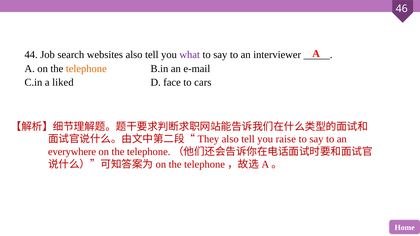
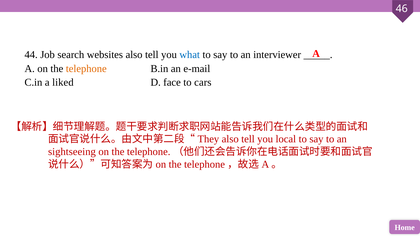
what colour: purple -> blue (190, 55)
raise: raise -> local (286, 139)
everywhere: everywhere -> sightseeing (72, 152)
